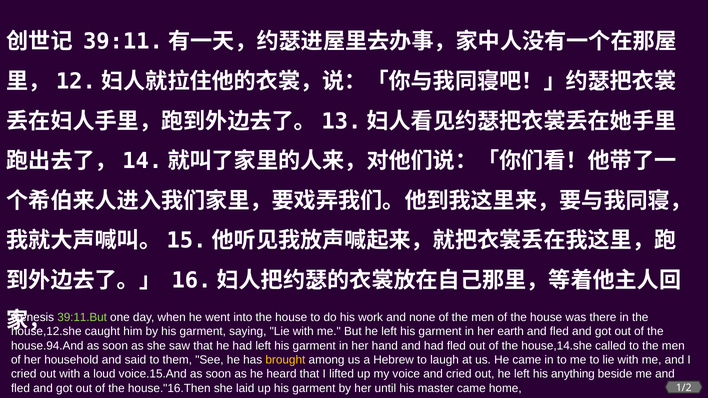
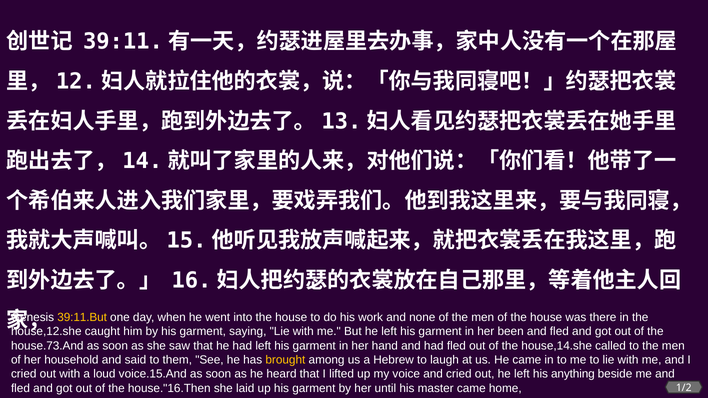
39:11.But colour: light green -> yellow (82, 318)
earth: earth -> been (511, 332)
house.94.And: house.94.And -> house.73.And (47, 346)
